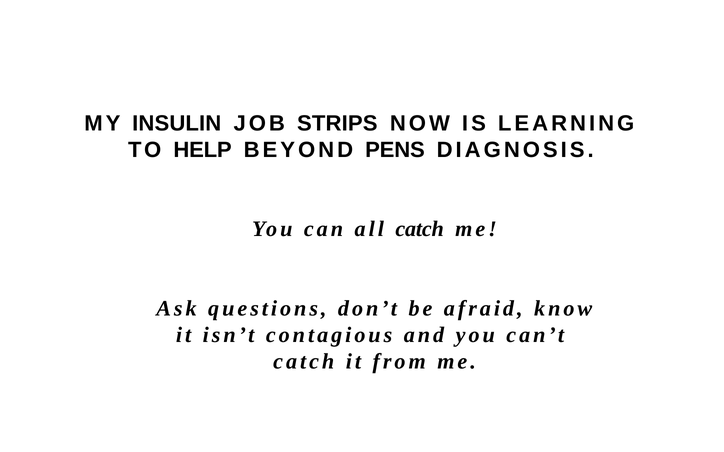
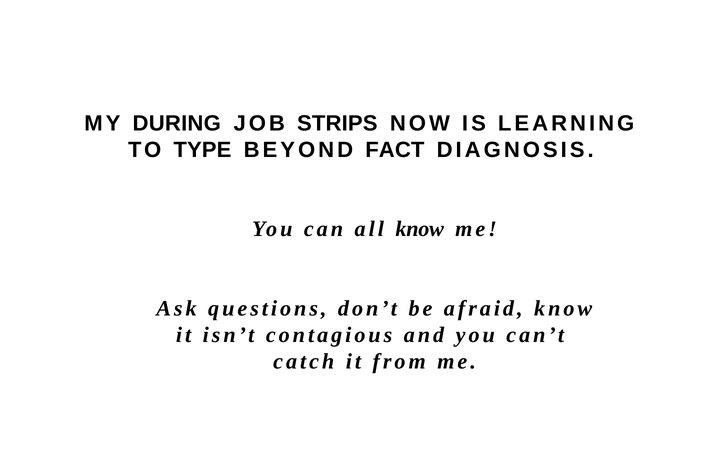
INSULIN: INSULIN -> DURING (177, 124)
HELP: HELP -> TYPE (202, 150)
PENS: PENS -> FACT (395, 150)
all catch: catch -> know (420, 229)
